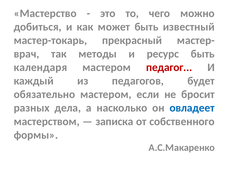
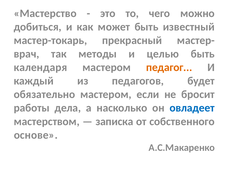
ресурс: ресурс -> целью (163, 54)
педагог colour: red -> orange (169, 67)
разных: разных -> работы (32, 108)
формы: формы -> основе (36, 135)
